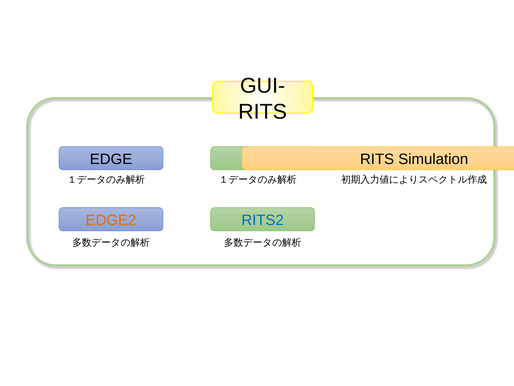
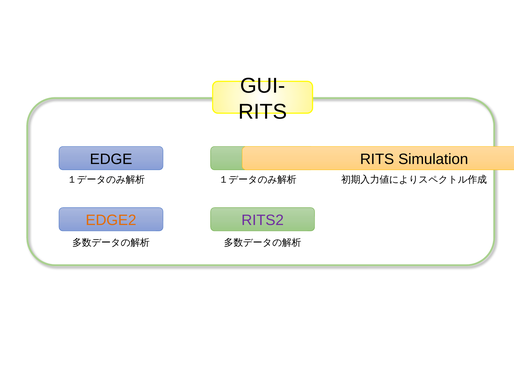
RITS2 colour: blue -> purple (263, 220)
